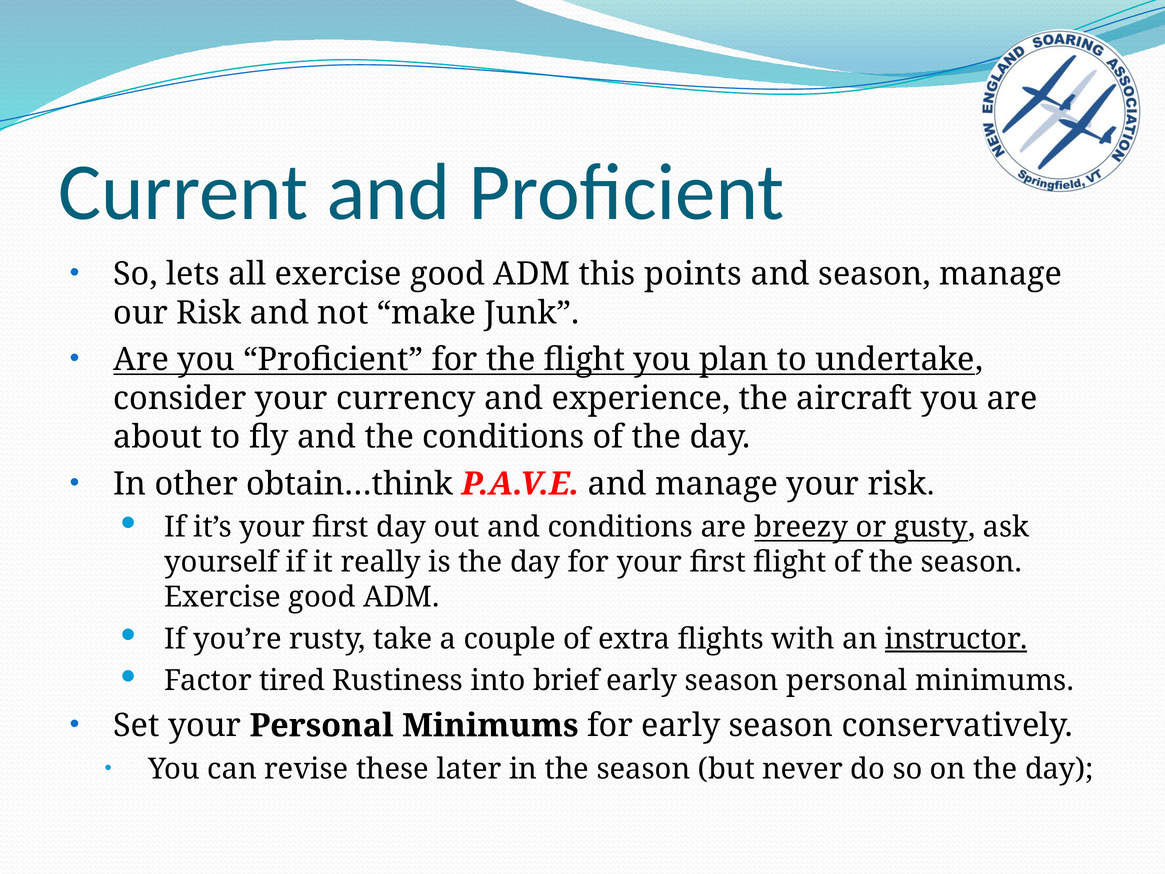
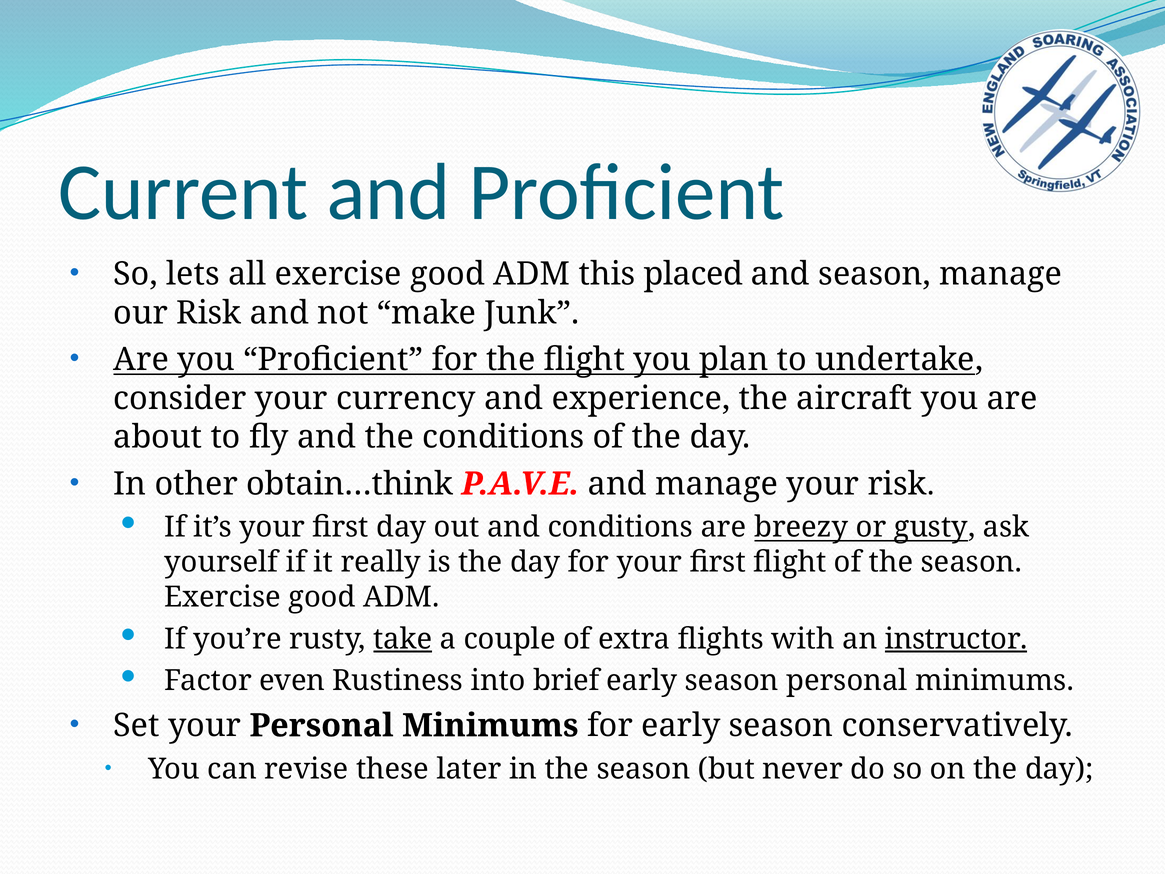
points: points -> placed (693, 274)
take underline: none -> present (403, 639)
tired: tired -> even (292, 681)
